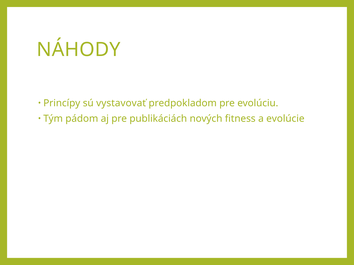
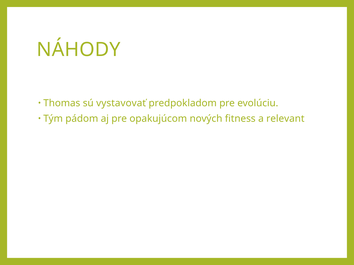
Princípy: Princípy -> Thomas (62, 103)
publikáciách: publikáciách -> opakujúcom (158, 119)
evolúcie: evolúcie -> relevant (285, 119)
